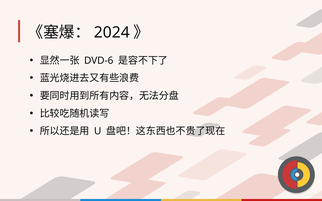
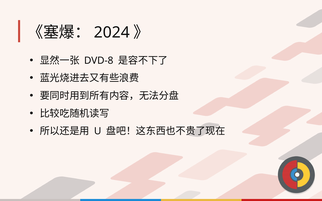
DVD-6: DVD-6 -> DVD-8 (99, 61)
